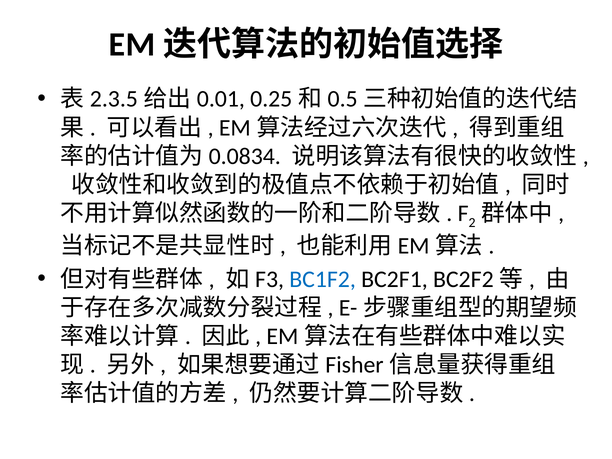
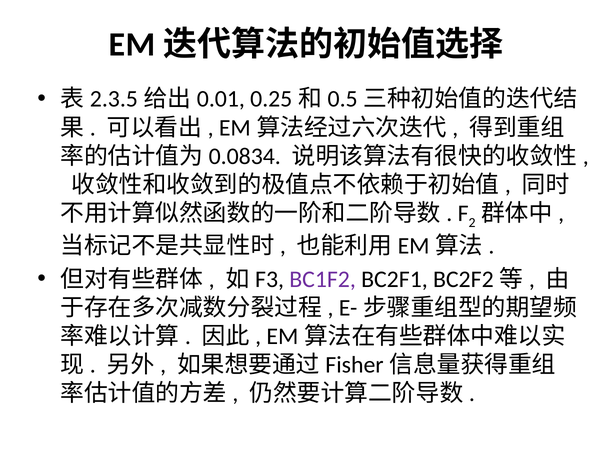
BC1F2 colour: blue -> purple (323, 279)
